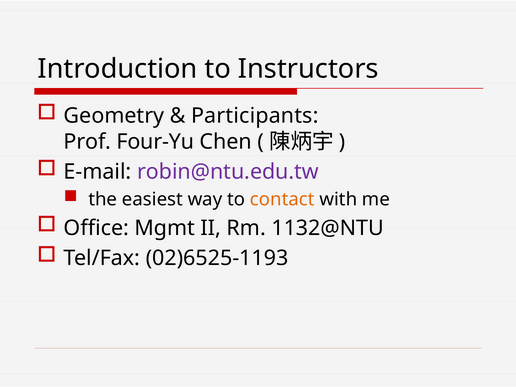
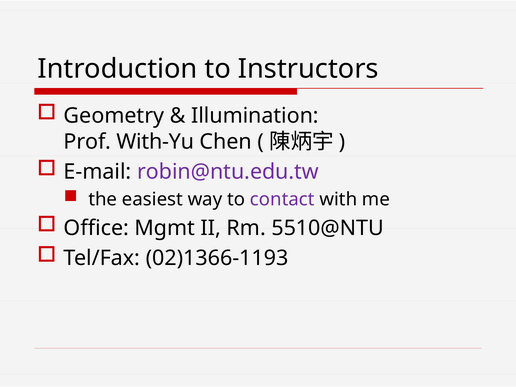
Participants: Participants -> Illumination (255, 116)
Four-Yu: Four-Yu -> With-Yu (155, 142)
contact colour: orange -> purple (282, 199)
1132@NTU: 1132@NTU -> 5510@NTU (328, 228)
02)6525-1193: 02)6525-1193 -> 02)1366-1193 (217, 258)
